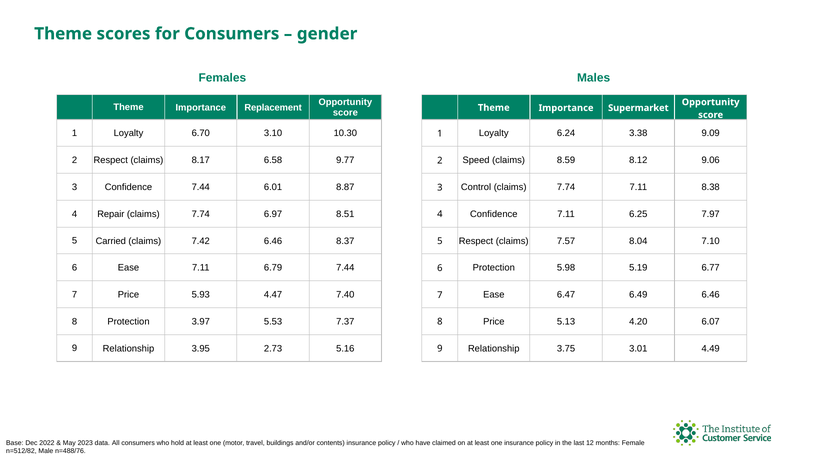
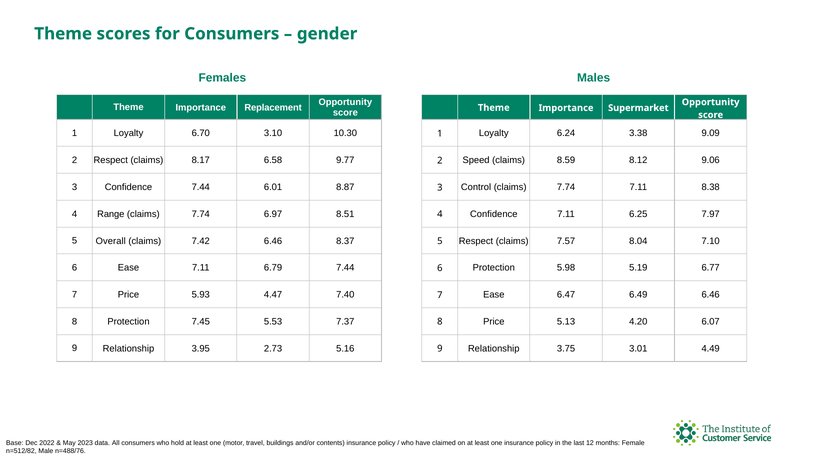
Repair: Repair -> Range (111, 214)
Carried: Carried -> Overall (111, 241)
3.97: 3.97 -> 7.45 (201, 322)
